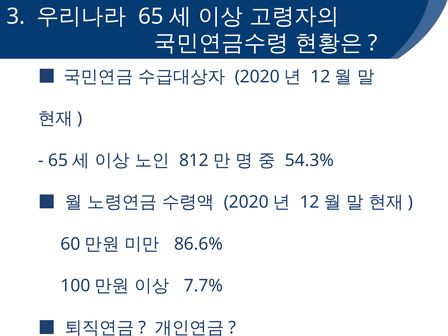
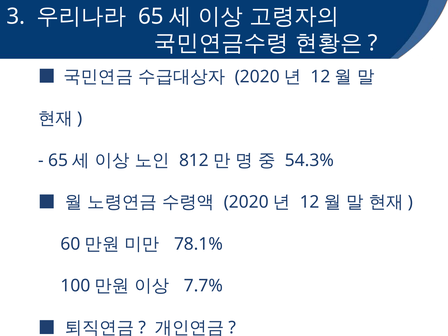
86.6%: 86.6% -> 78.1% (199, 244)
